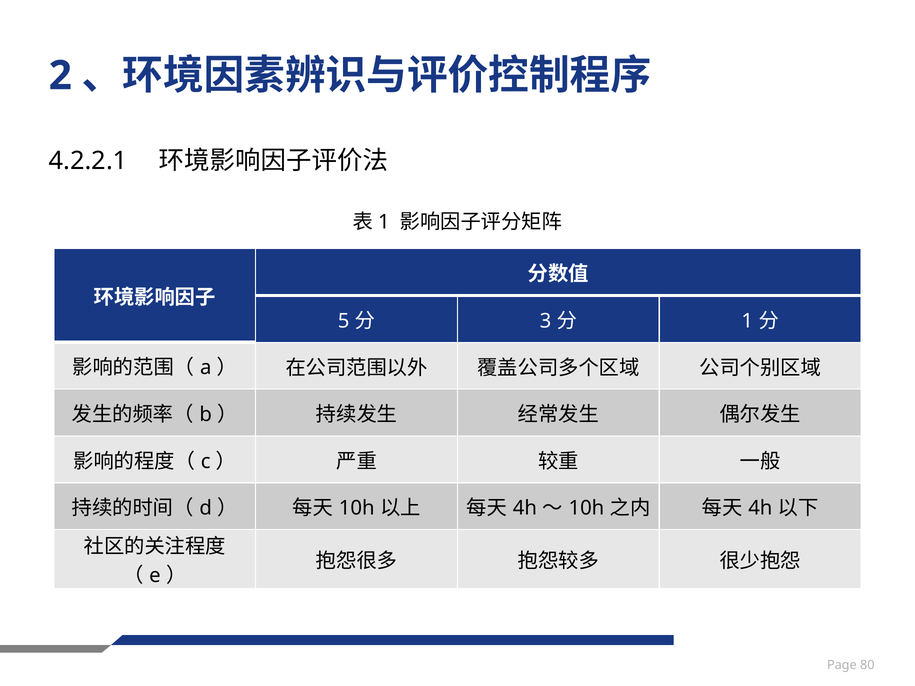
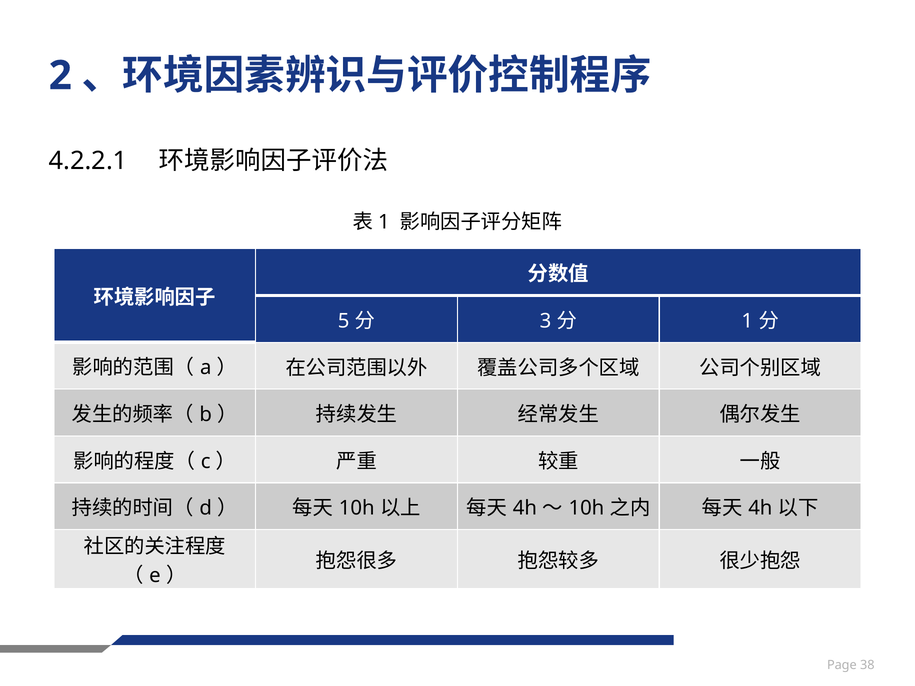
80: 80 -> 38 (867, 665)
